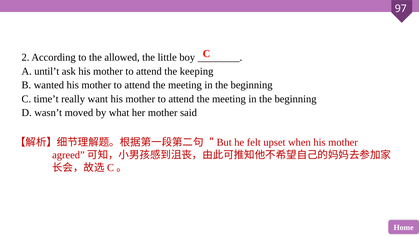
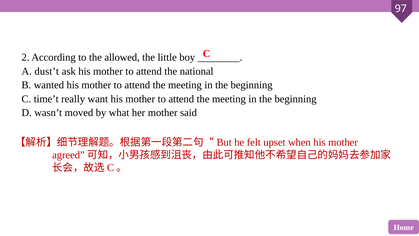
until’t: until’t -> dust’t (47, 71)
keeping: keeping -> national (197, 71)
